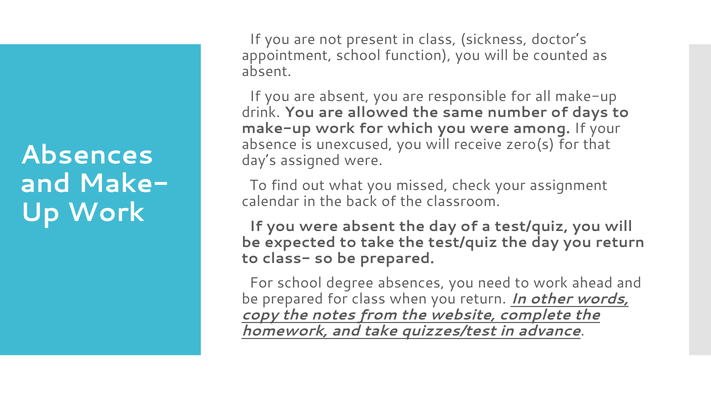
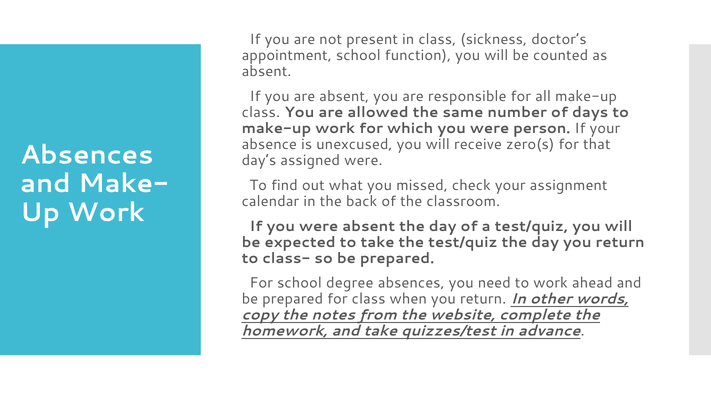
drink: drink -> class (261, 112)
among: among -> person (542, 128)
